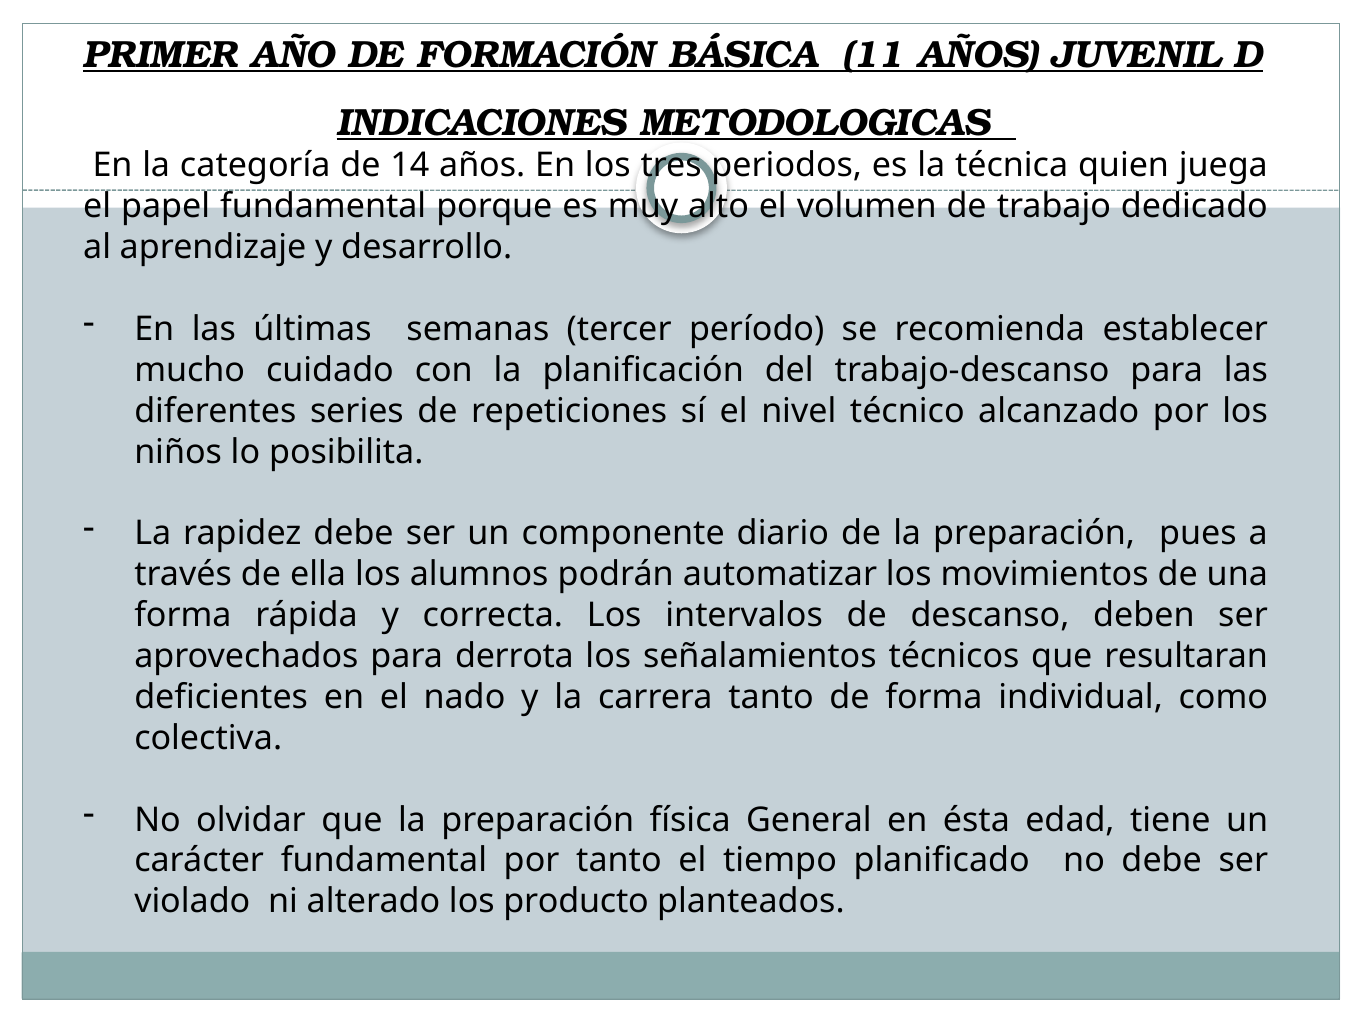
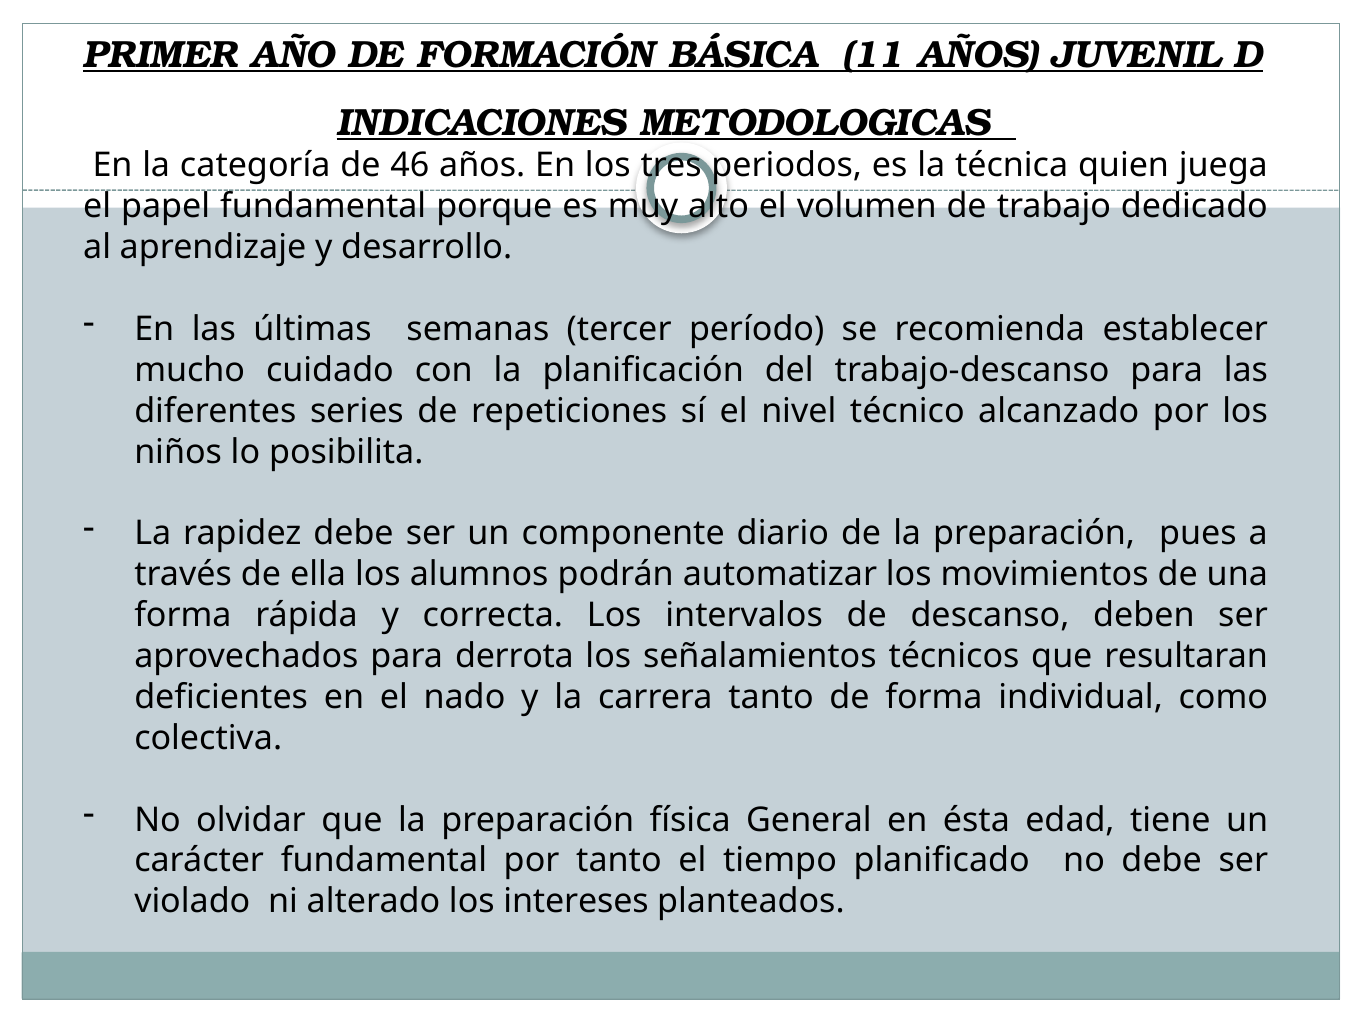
14: 14 -> 46 (410, 166)
producto: producto -> intereses (576, 902)
